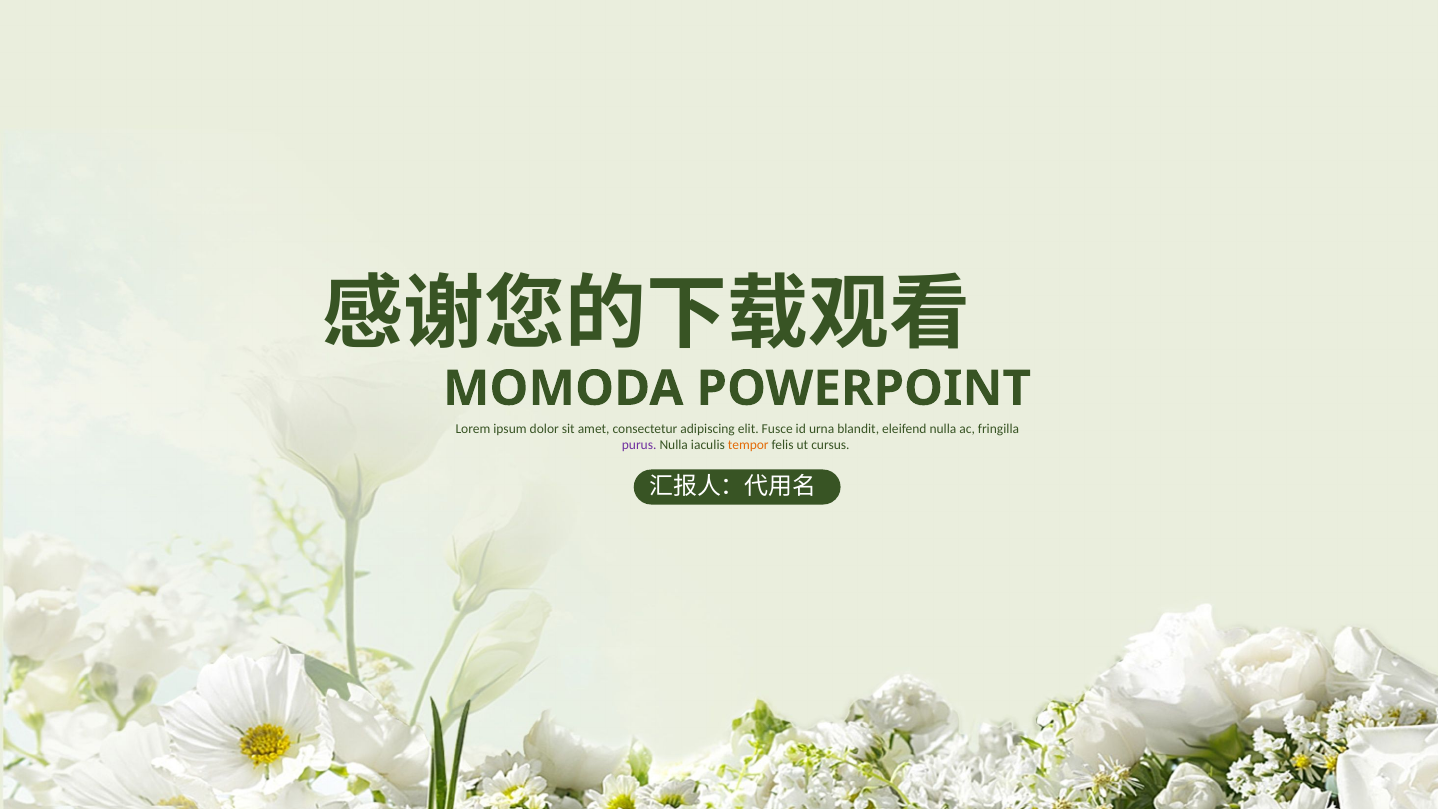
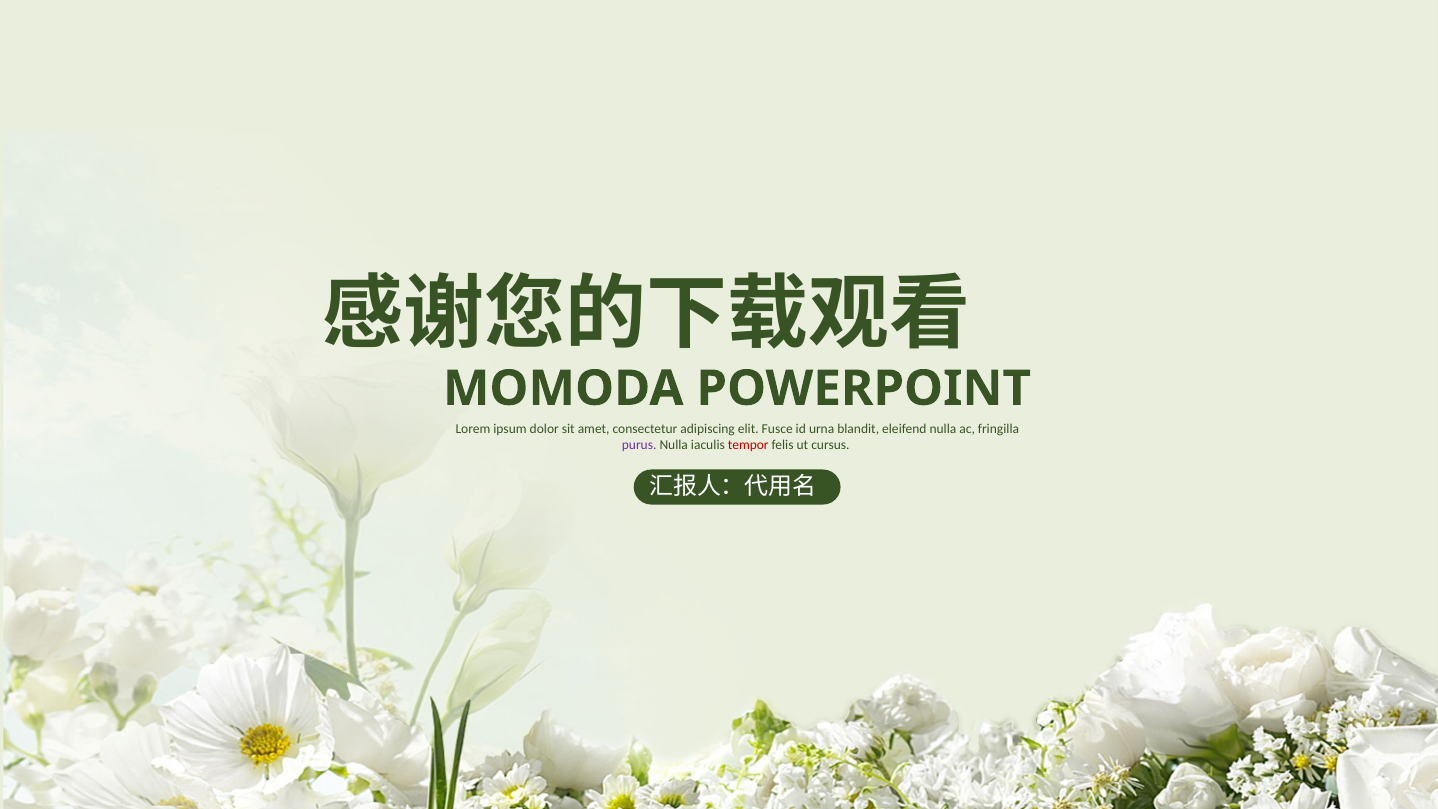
tempor colour: orange -> red (748, 445)
